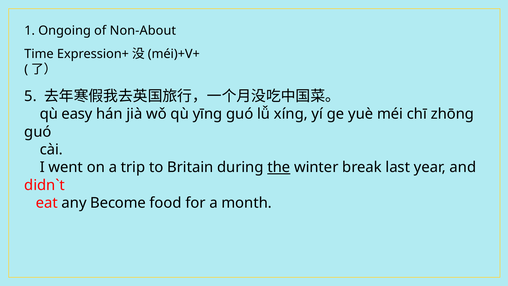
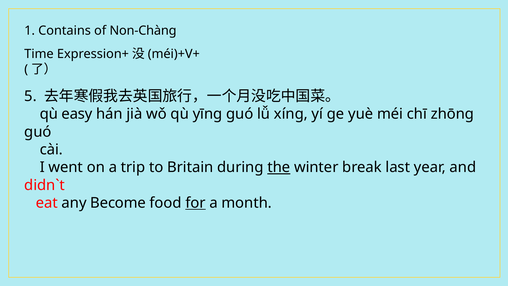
Ongoing: Ongoing -> Contains (65, 31)
Non-About: Non-About -> Non-Chàng (143, 31)
for underline: none -> present (195, 203)
